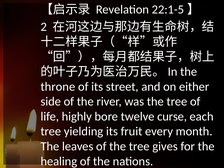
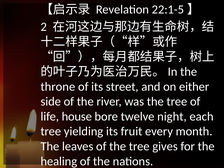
highly: highly -> house (77, 116)
curse: curse -> night (172, 116)
